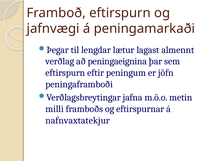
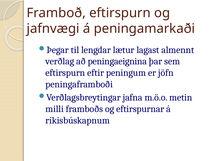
nafnvaxtatekjur: nafnvaxtatekjur -> ríkisbúskapnum (78, 121)
